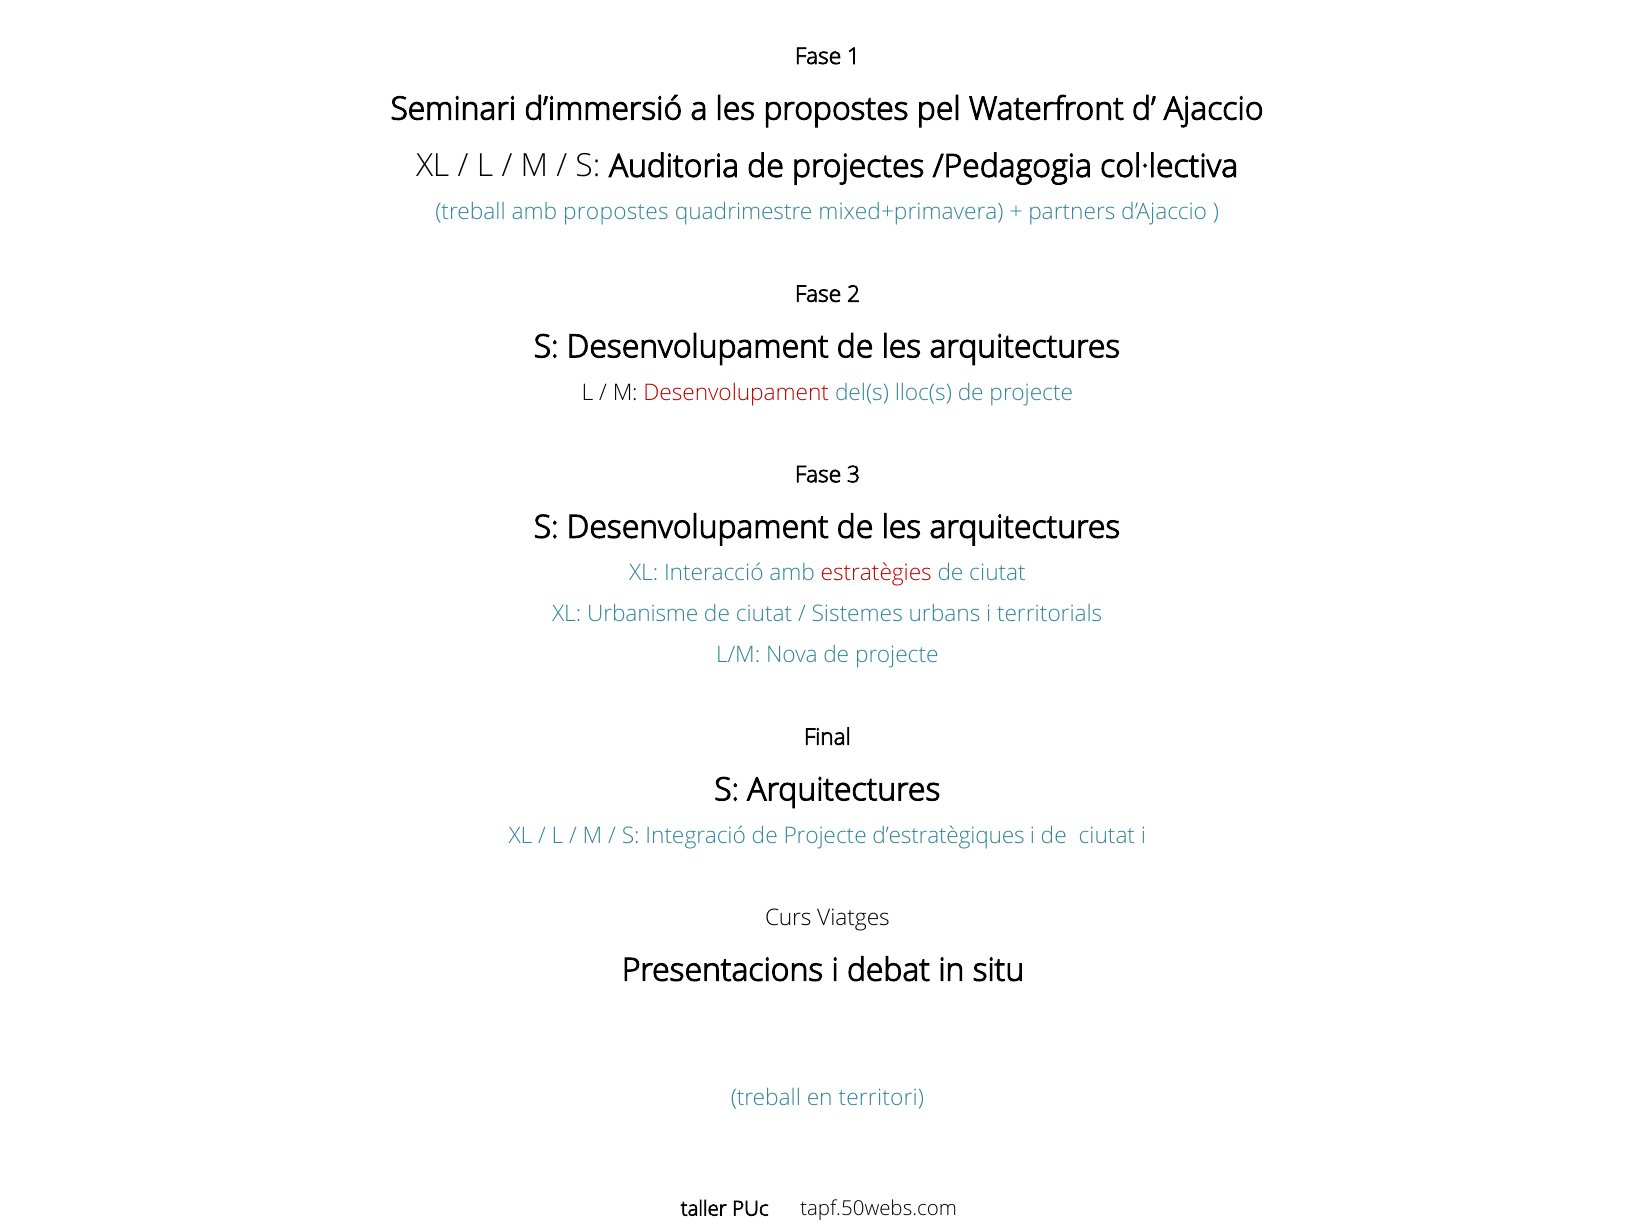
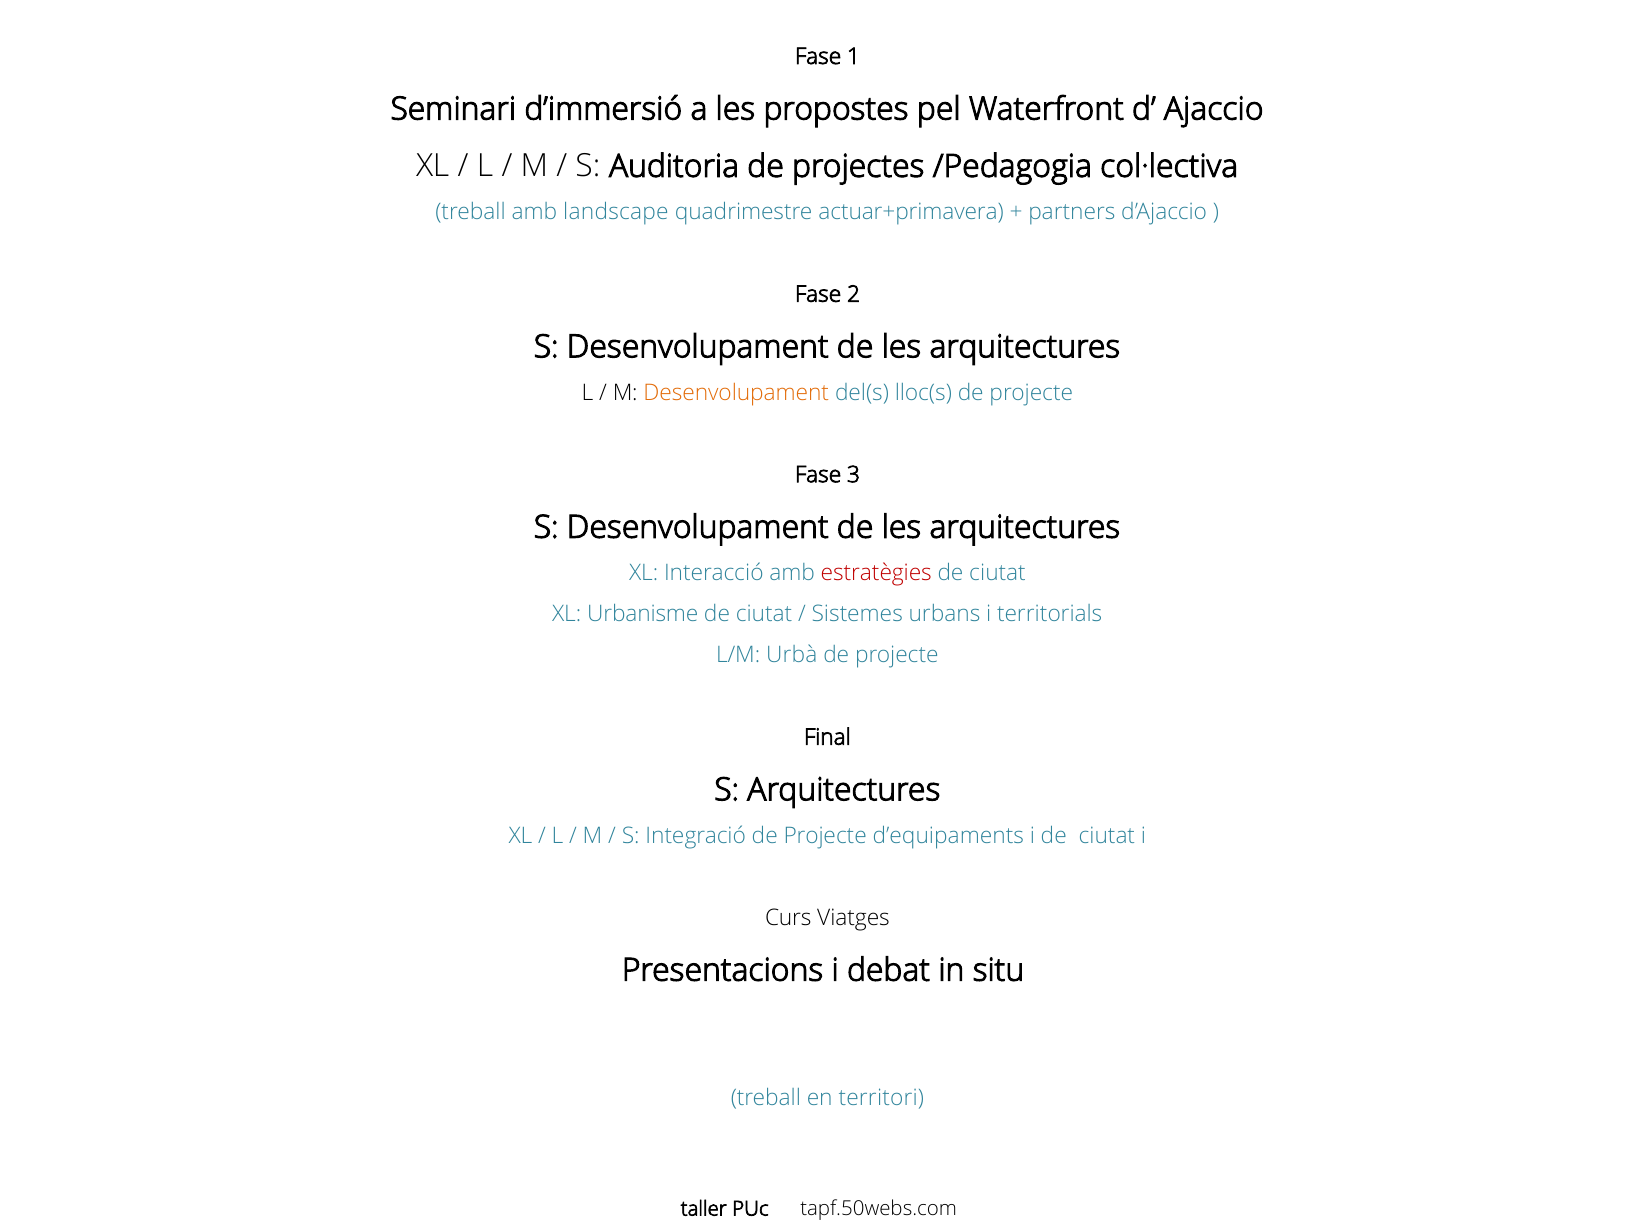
amb propostes: propostes -> landscape (616, 212)
mixed+primavera: mixed+primavera -> actuar+primavera (911, 212)
Desenvolupament colour: red -> orange (736, 392)
Nova: Nova -> Urbà (792, 655)
d’estratègiques: d’estratègiques -> d’equipaments (948, 835)
